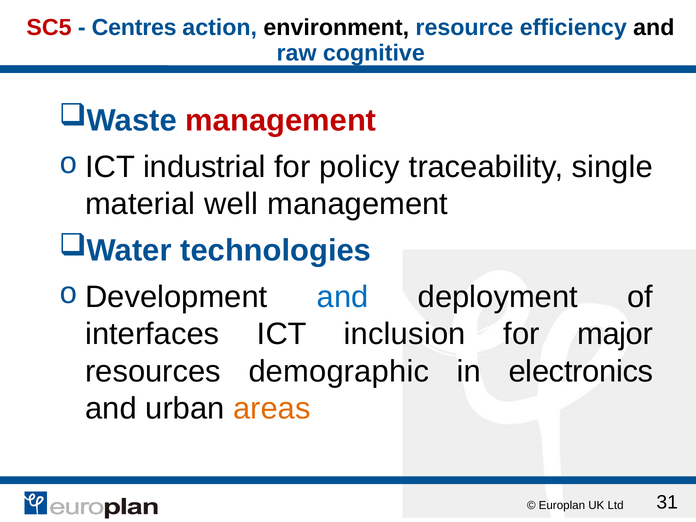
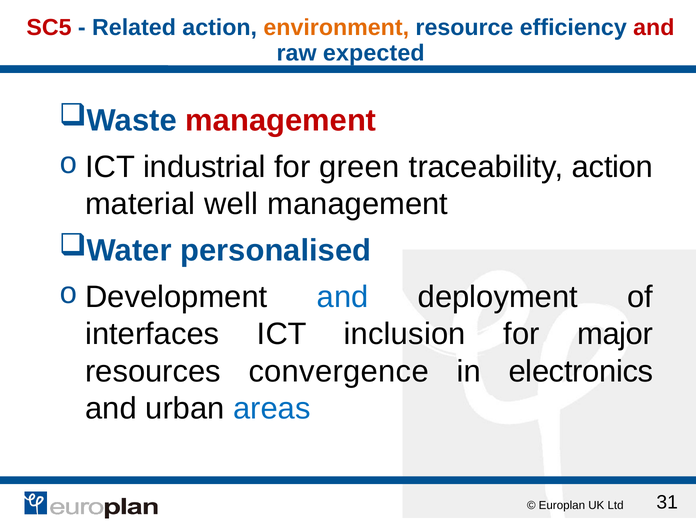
Centres: Centres -> Related (134, 28)
environment colour: black -> orange (336, 28)
and colour: black -> red (654, 28)
cognitive: cognitive -> expected (374, 53)
policy: policy -> green (359, 167)
traceability single: single -> action (612, 167)
technologies: technologies -> personalised (276, 251)
demographic: demographic -> convergence (339, 371)
areas colour: orange -> blue (272, 409)
